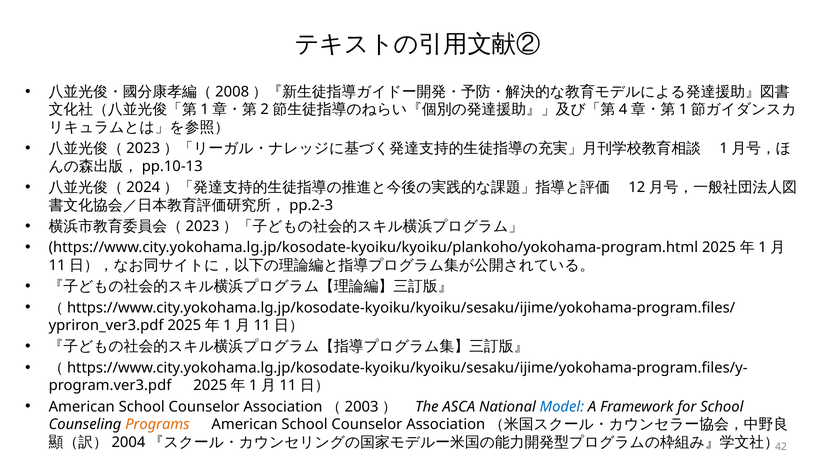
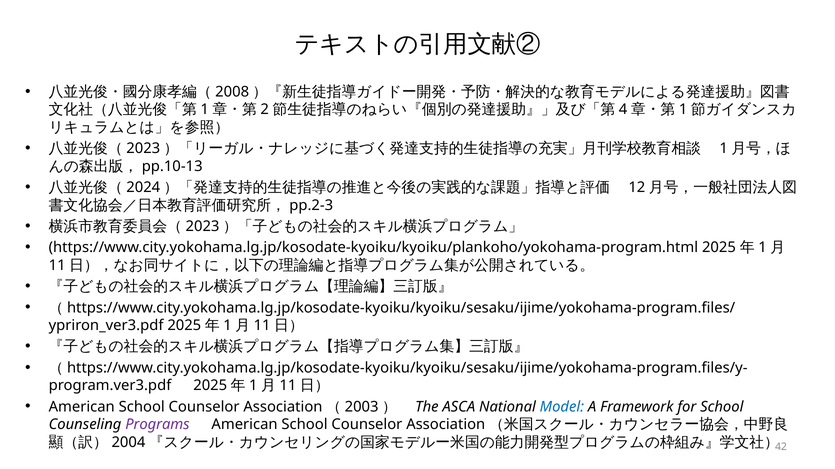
Programs colour: orange -> purple (157, 425)
